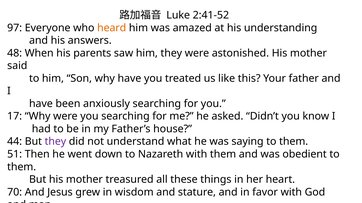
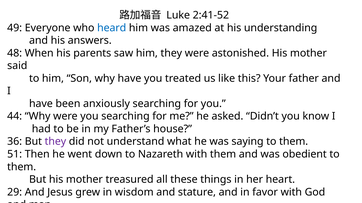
97: 97 -> 49 (15, 28)
heard colour: orange -> blue (112, 28)
17: 17 -> 44 (15, 117)
44: 44 -> 36 (15, 142)
70: 70 -> 29 (15, 193)
